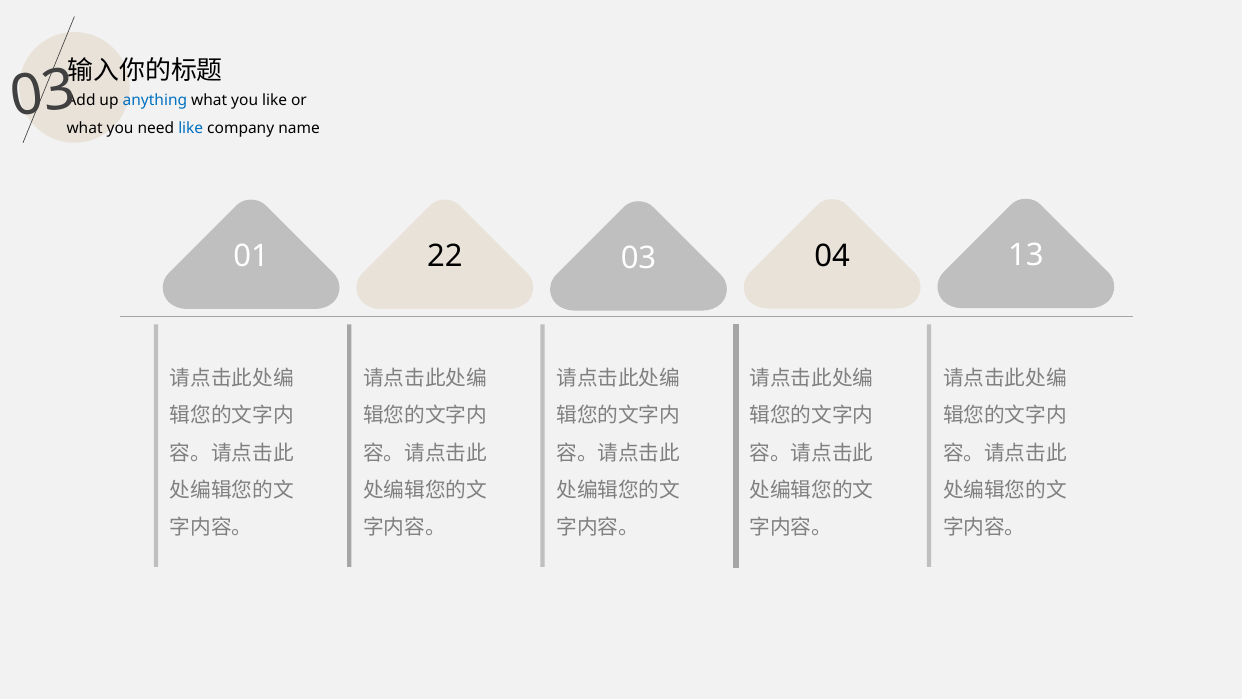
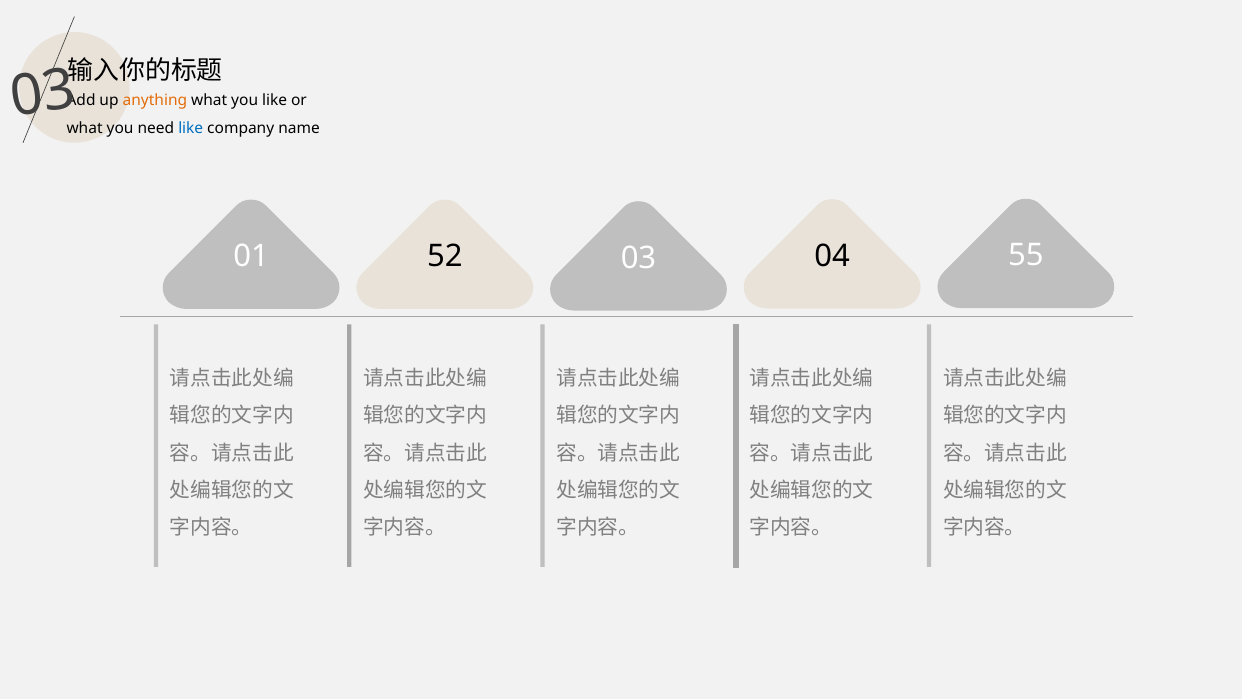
anything colour: blue -> orange (155, 100)
22: 22 -> 52 (445, 256)
13: 13 -> 55 (1026, 255)
